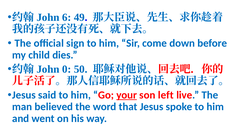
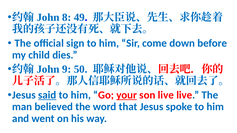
6: 6 -> 8 (67, 17)
0: 0 -> 9 (67, 69)
said underline: none -> present (47, 95)
son left: left -> live (166, 95)
